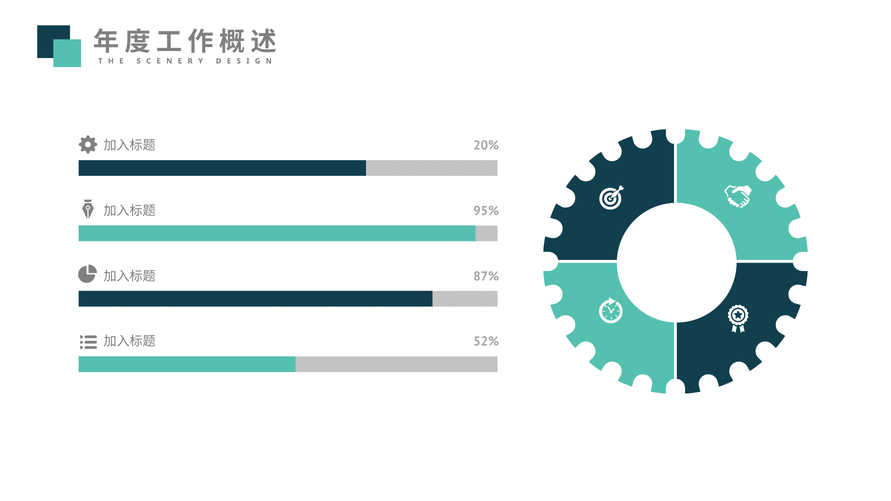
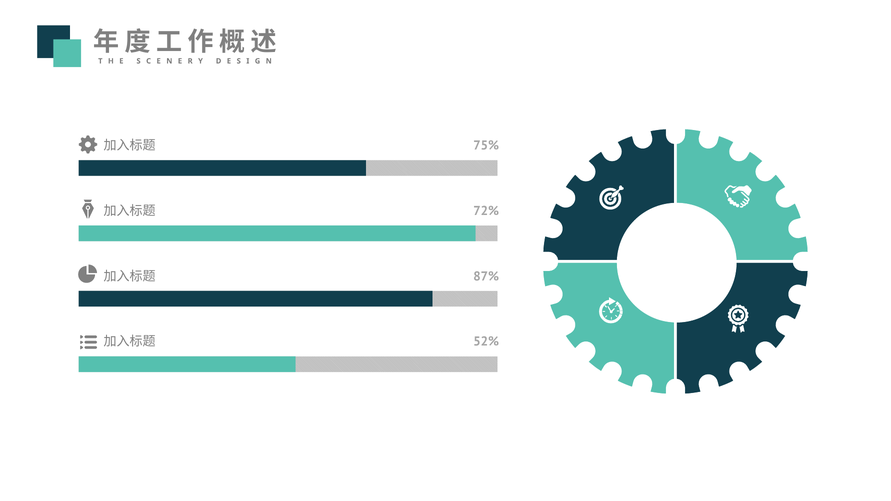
20%: 20% -> 75% (486, 145)
95%: 95% -> 72% (486, 211)
